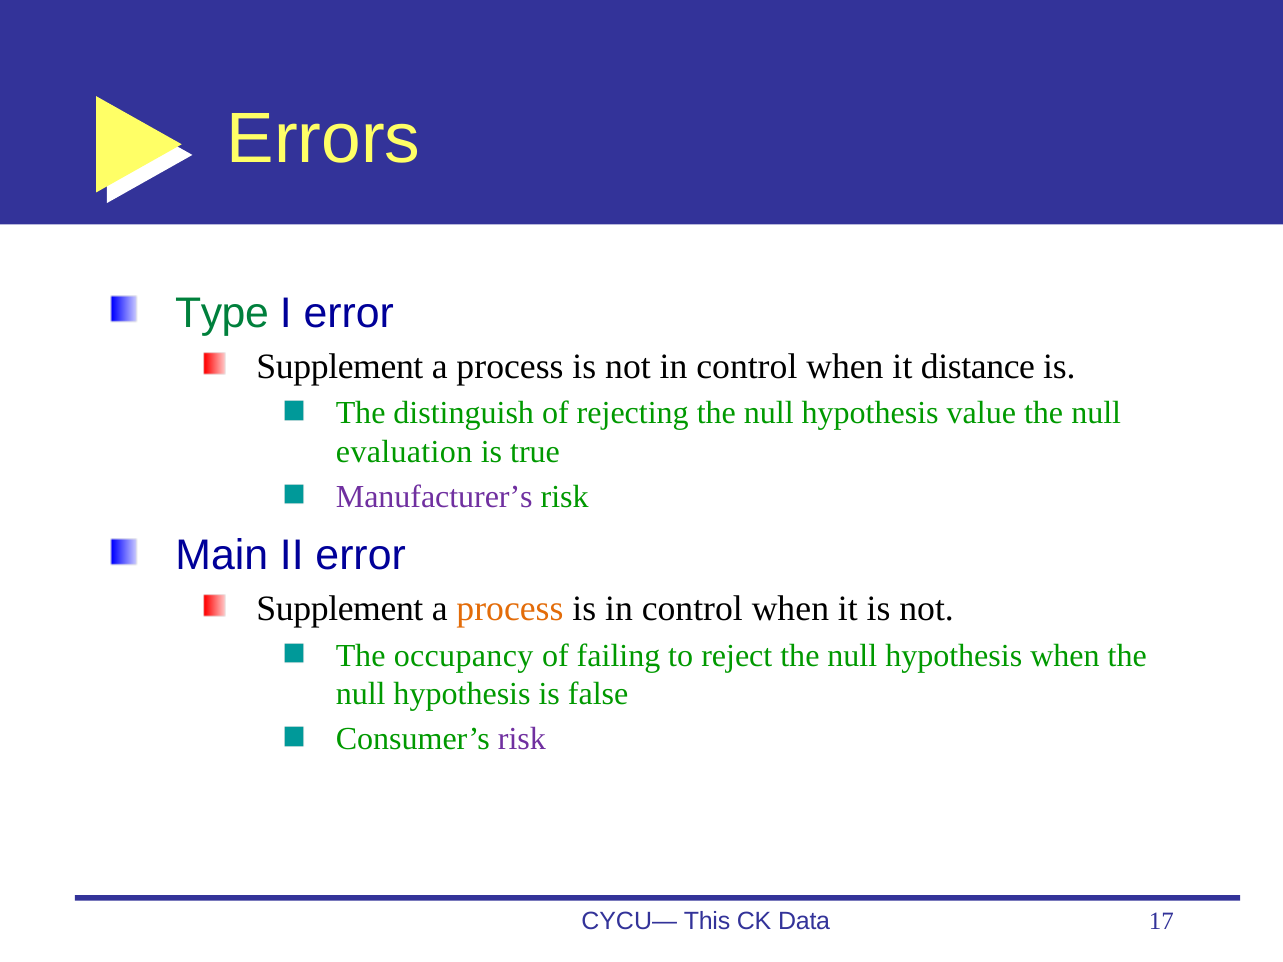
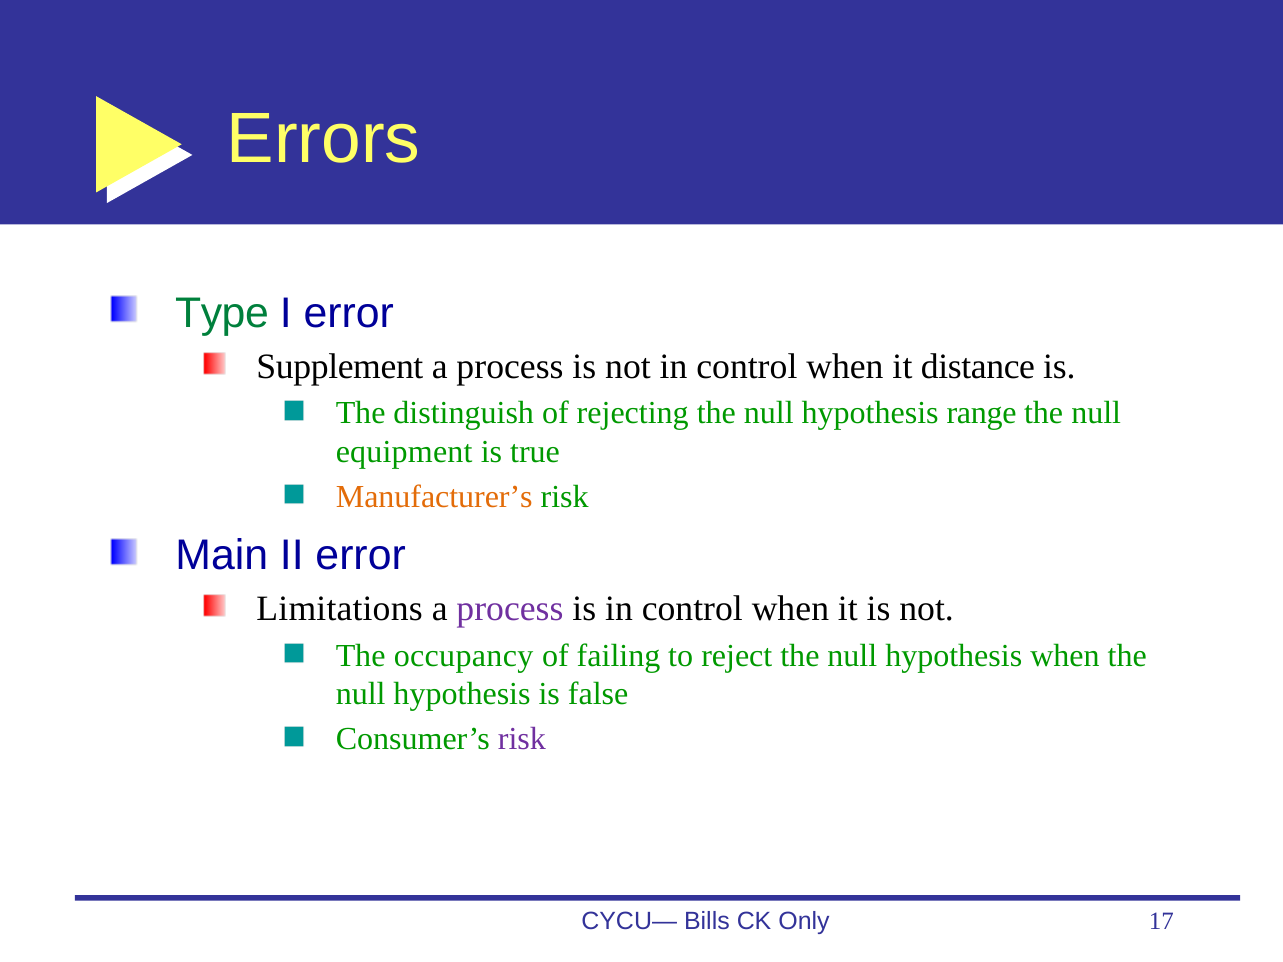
value: value -> range (982, 414)
evaluation: evaluation -> equipment (404, 452)
Manufacturer’s colour: purple -> orange (434, 497)
Supplement: Supplement -> Limitations (340, 609)
process colour: orange -> purple (510, 609)
This: This -> Bills (707, 921)
Data: Data -> Only (804, 921)
